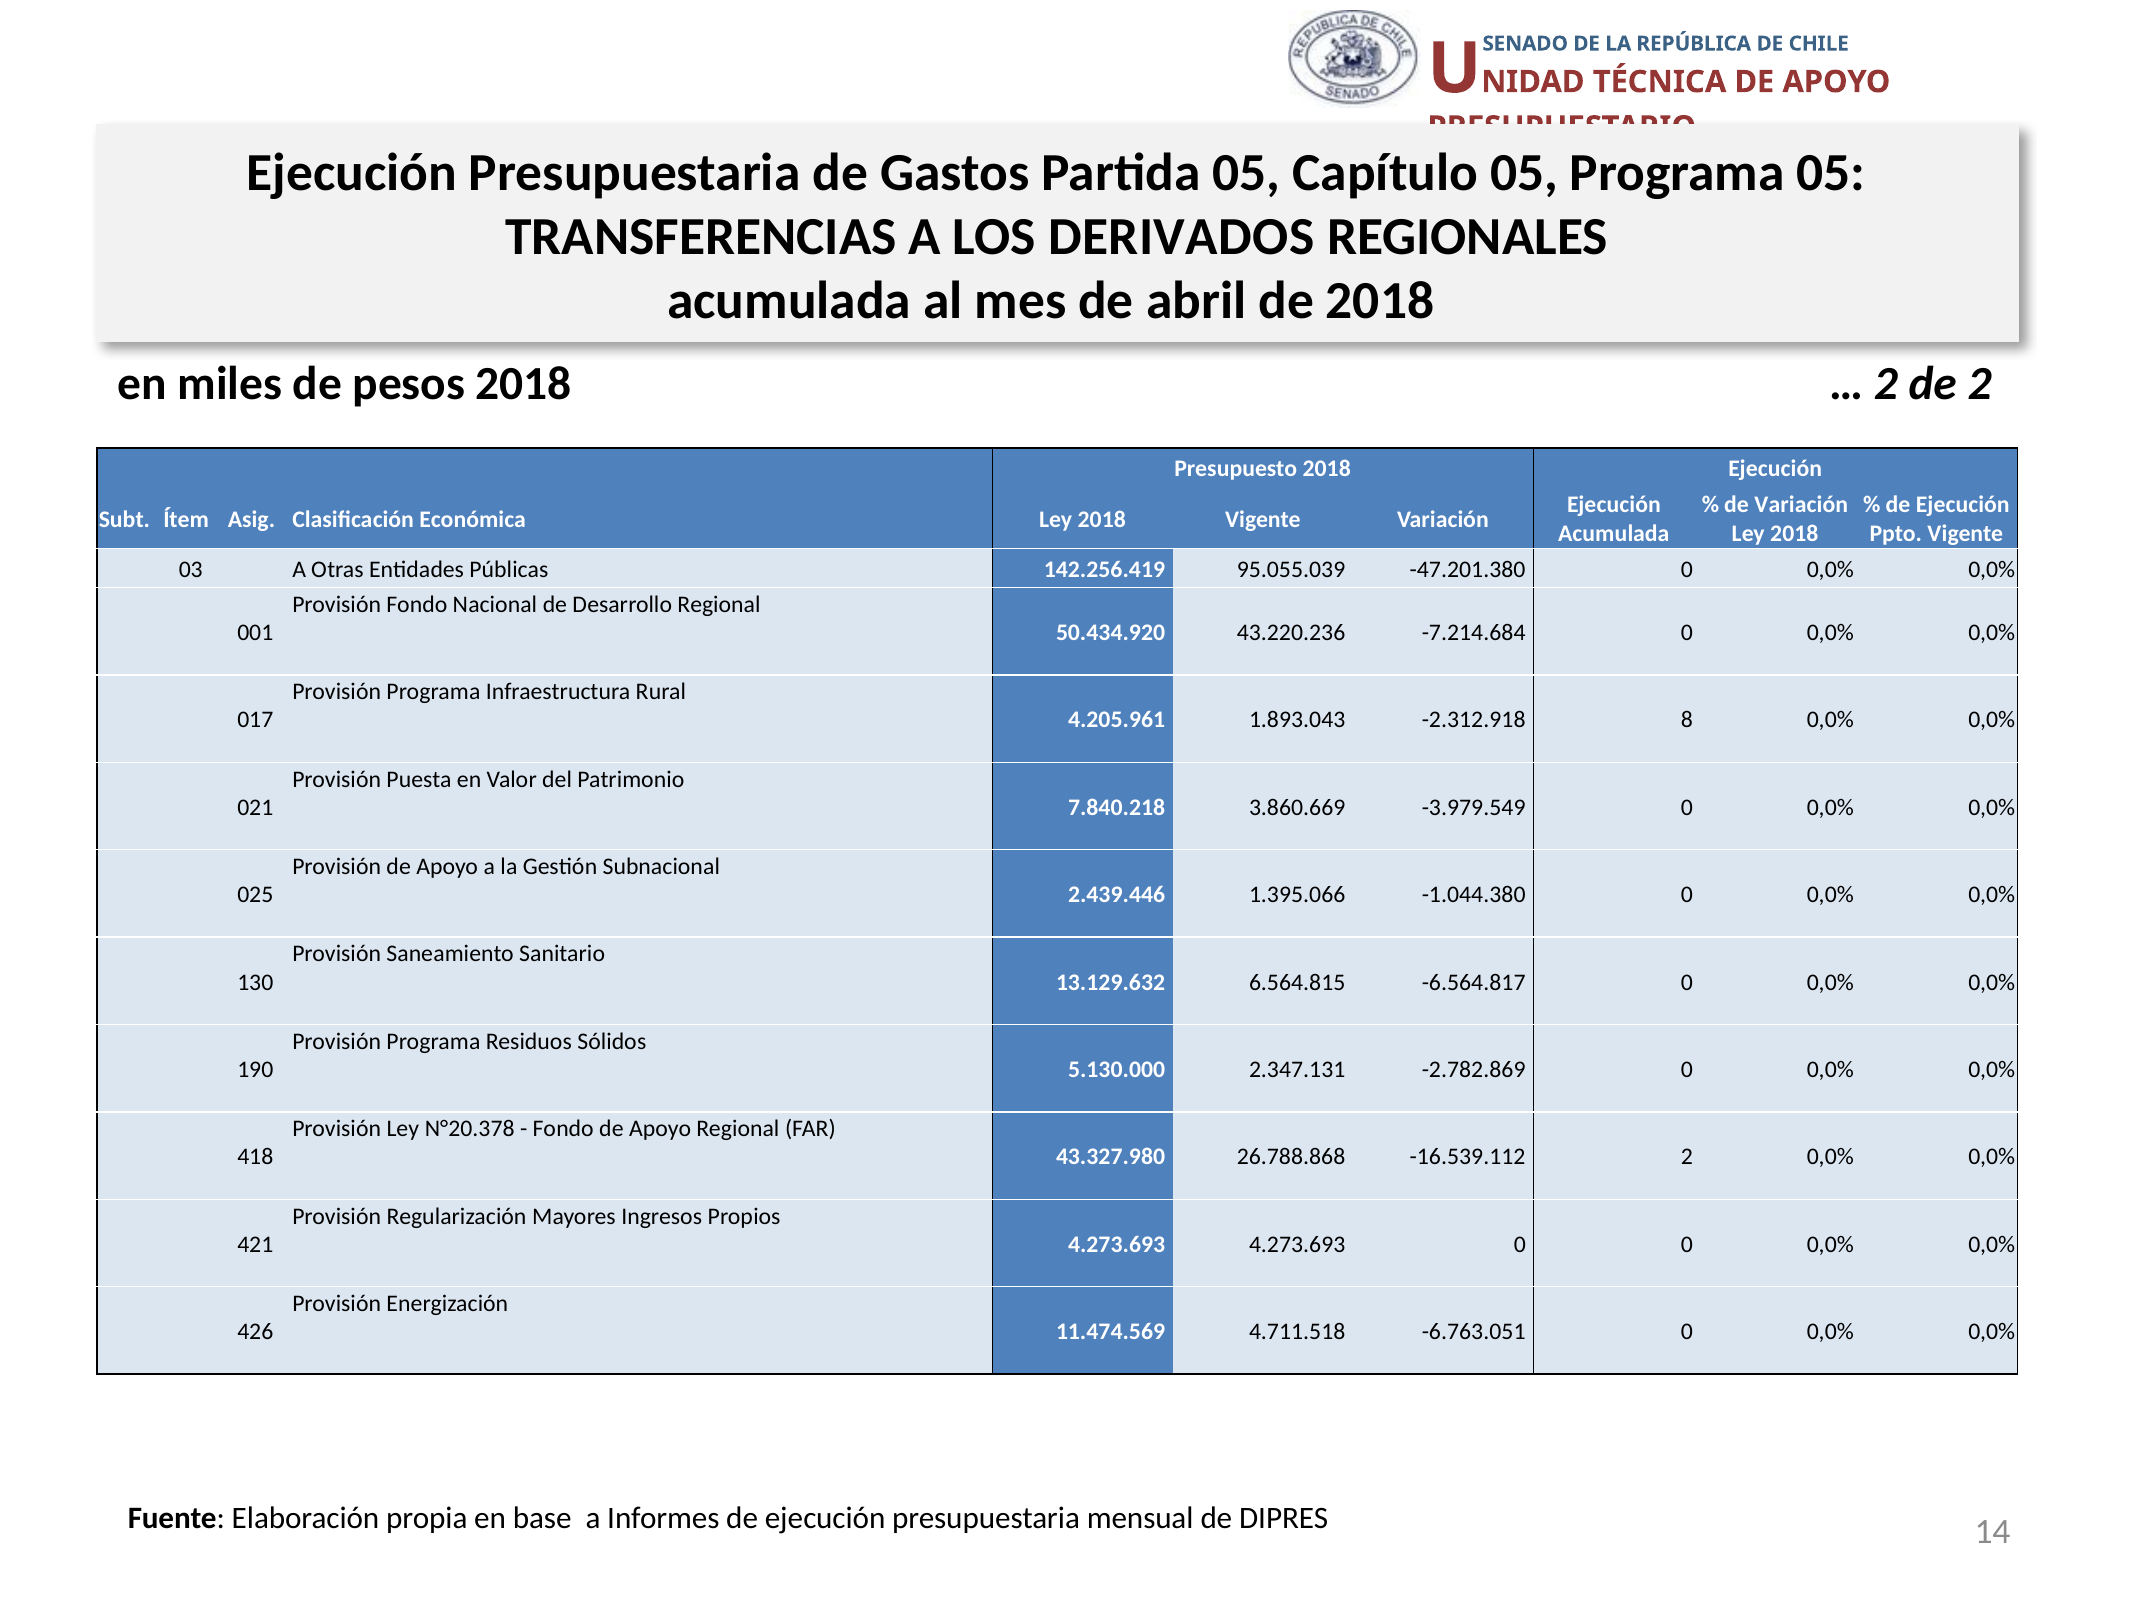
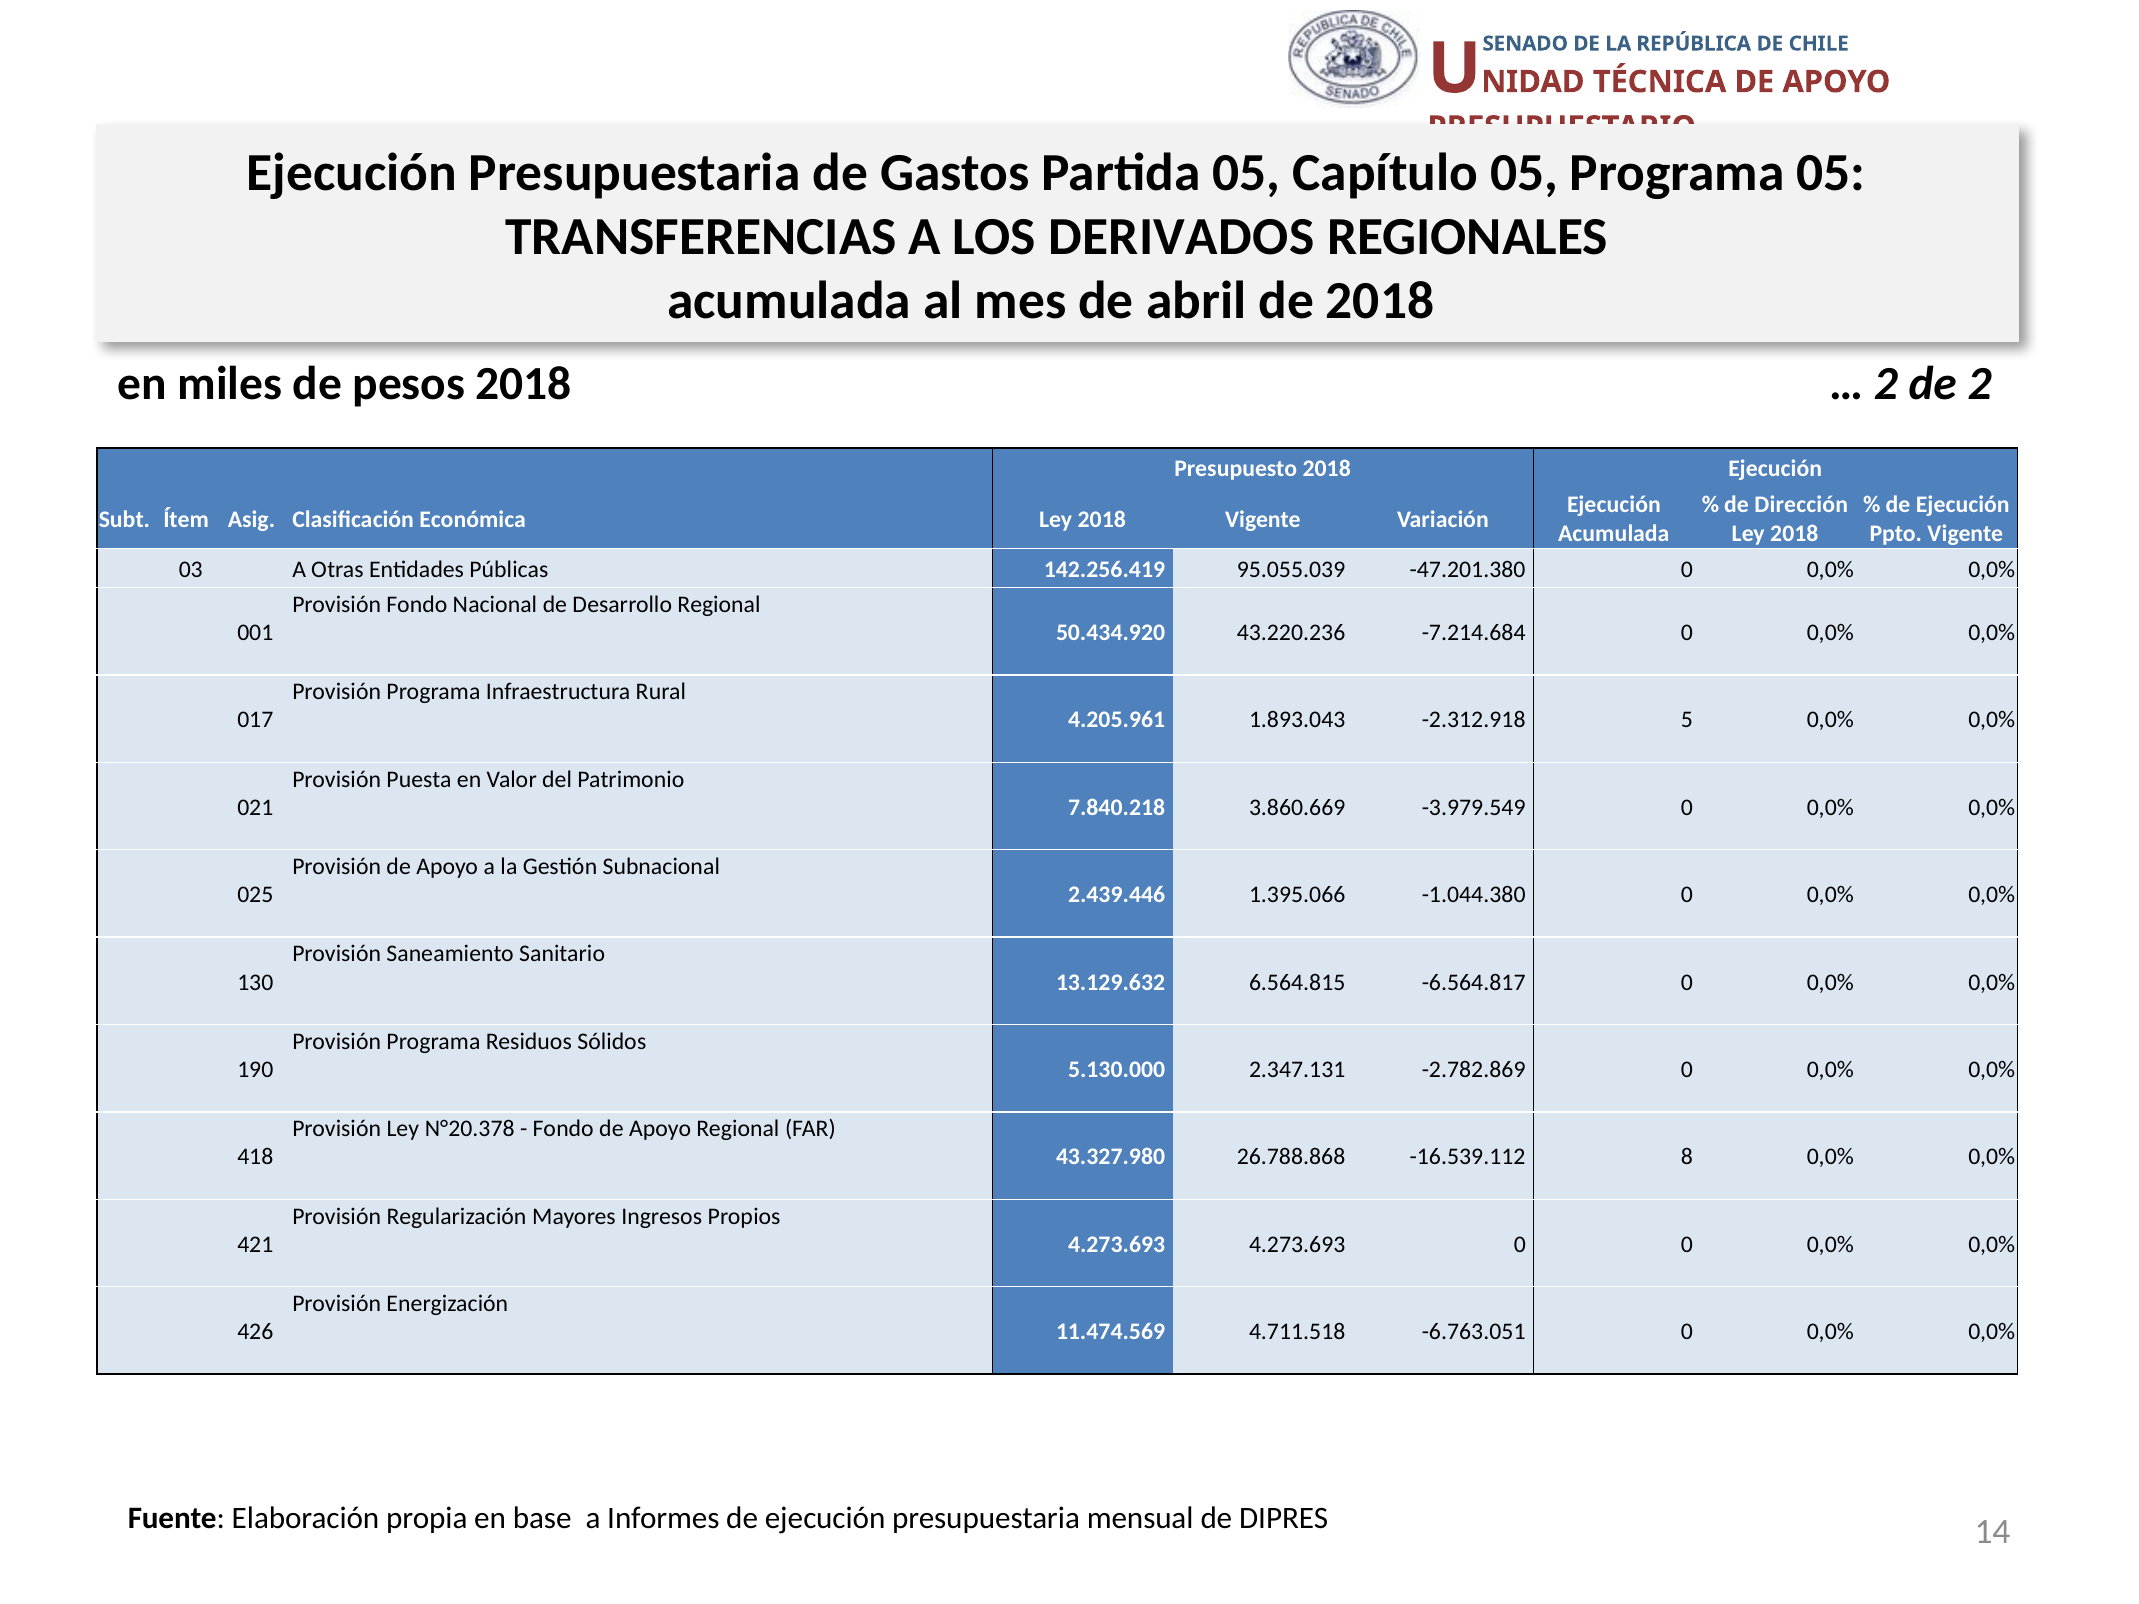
de Variación: Variación -> Dirección (1801, 505)
8: 8 -> 5 (1687, 720)
-16.539.112 2: 2 -> 8 (1687, 1157)
